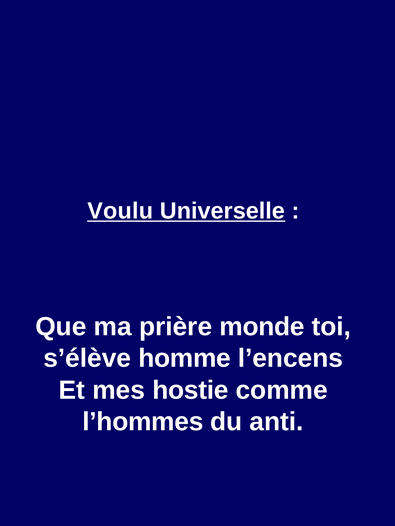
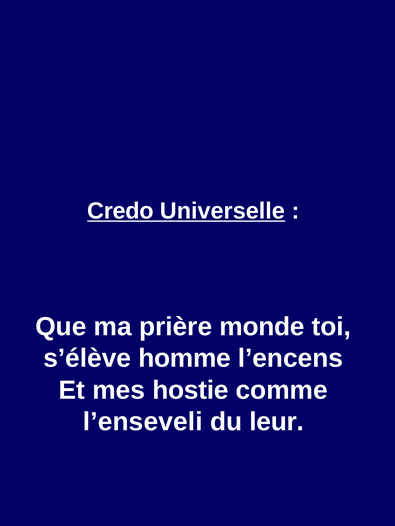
Voulu: Voulu -> Credo (120, 211)
l’hommes: l’hommes -> l’enseveli (143, 422)
anti: anti -> leur (277, 422)
